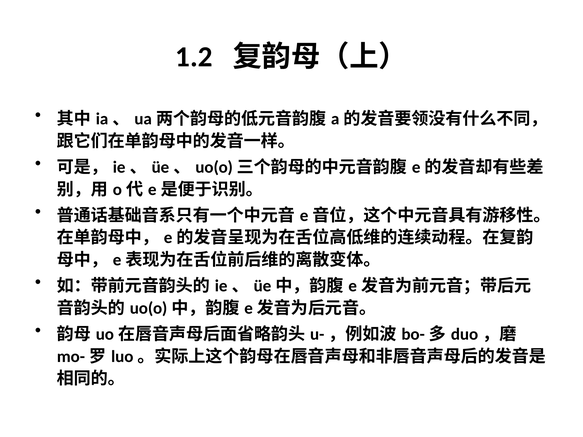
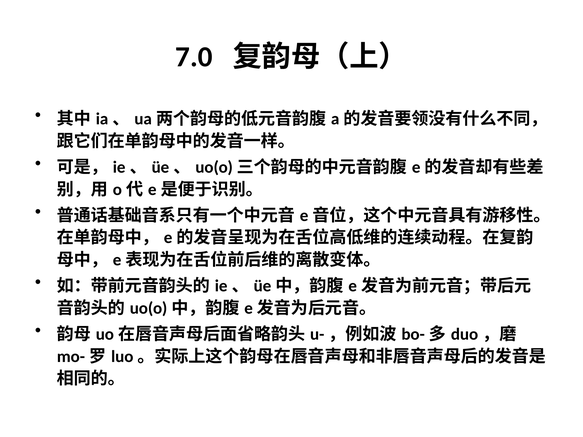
1.2: 1.2 -> 7.0 (194, 57)
